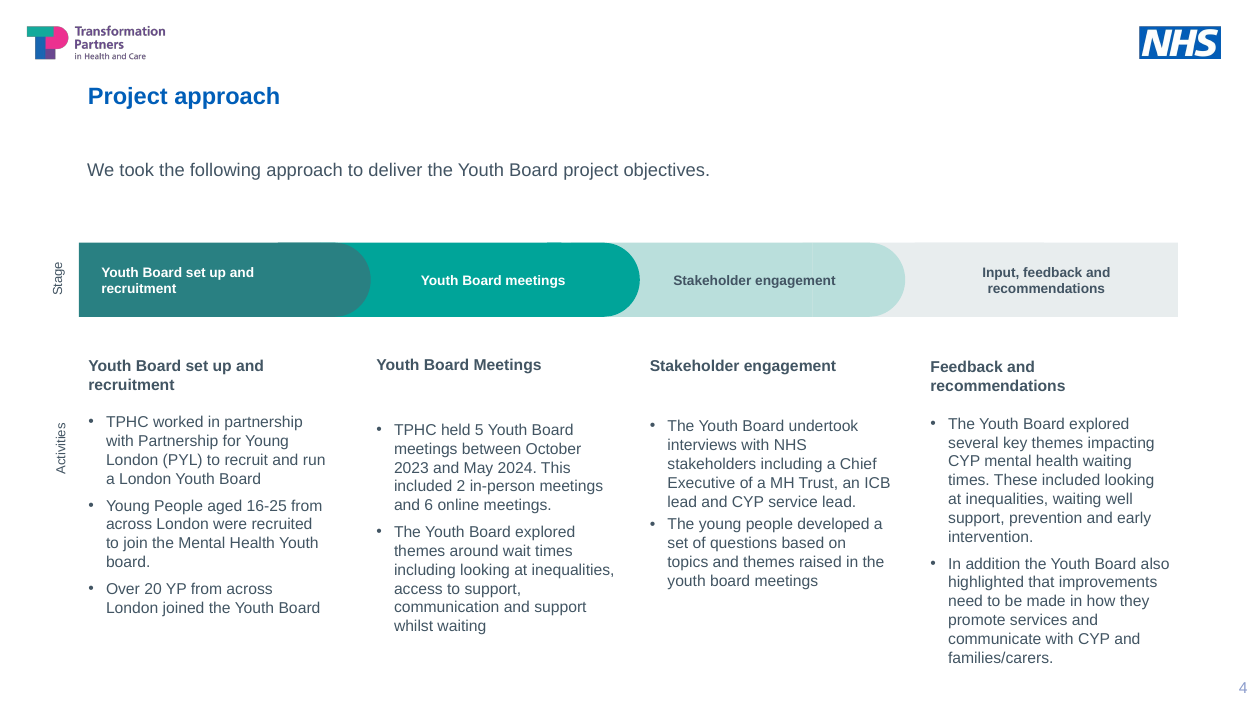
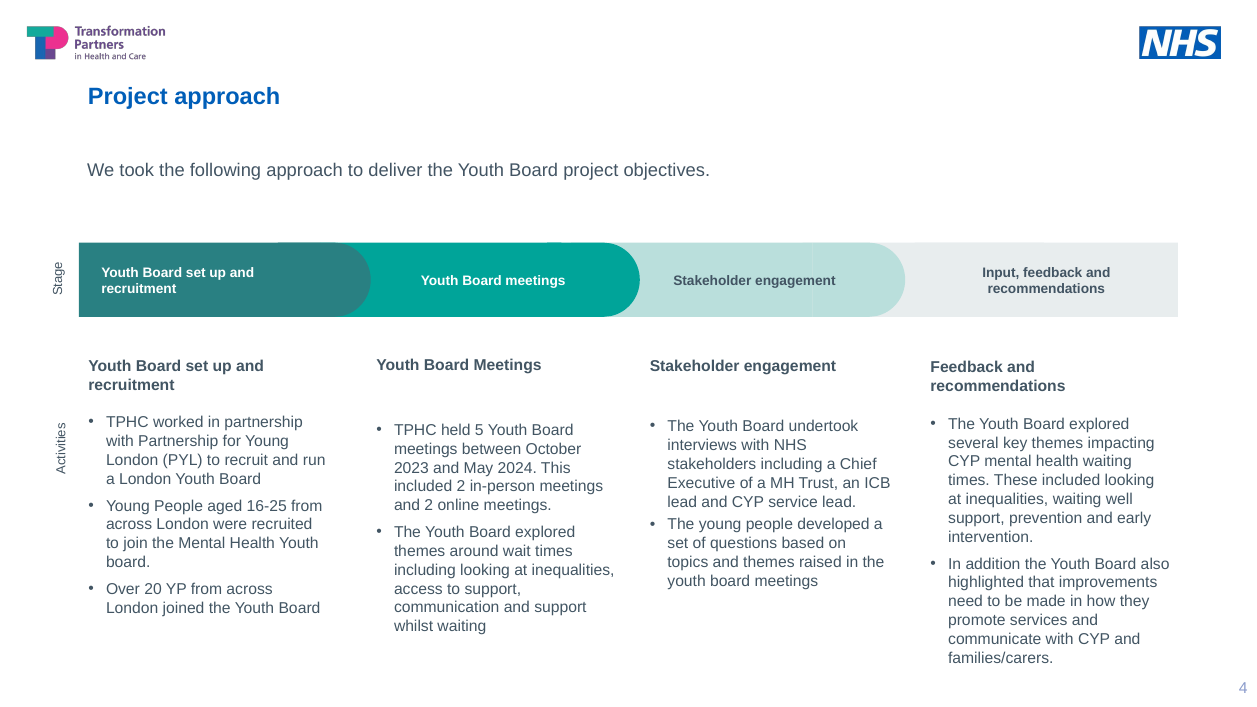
and 6: 6 -> 2 (429, 506)
